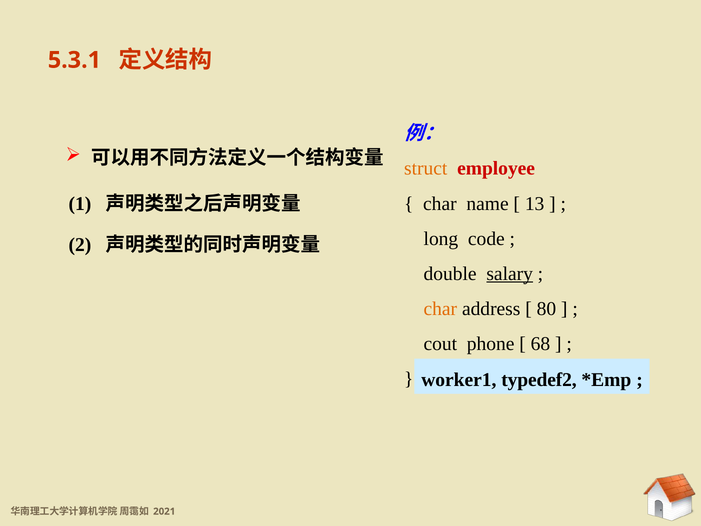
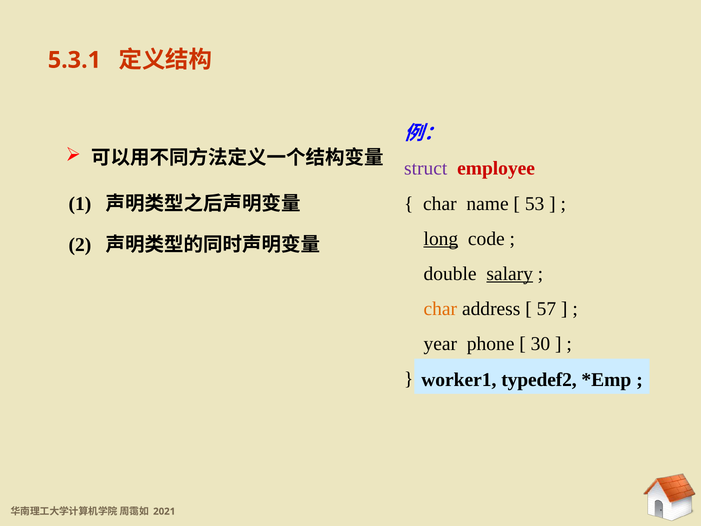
struct colour: orange -> purple (426, 168)
13: 13 -> 53 (535, 204)
long underline: none -> present (441, 239)
80: 80 -> 57 (546, 309)
cout: cout -> year (440, 344)
68: 68 -> 30 (540, 344)
